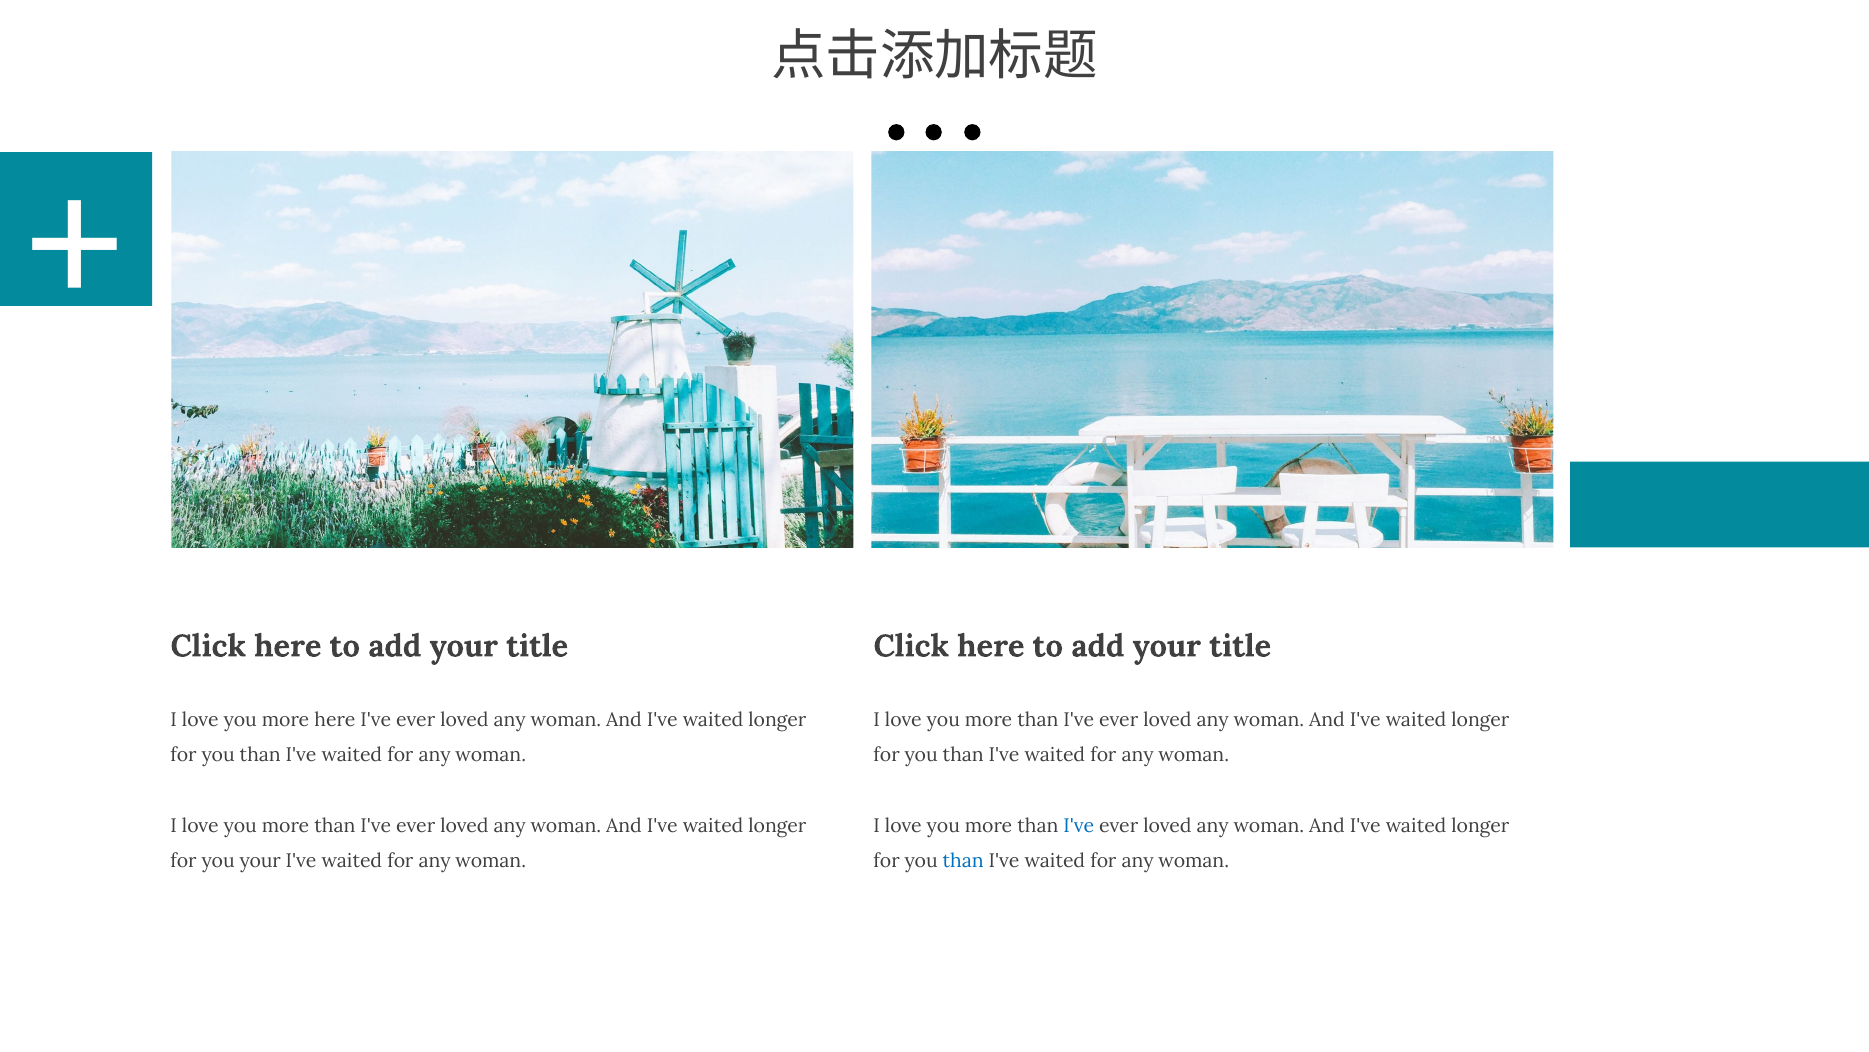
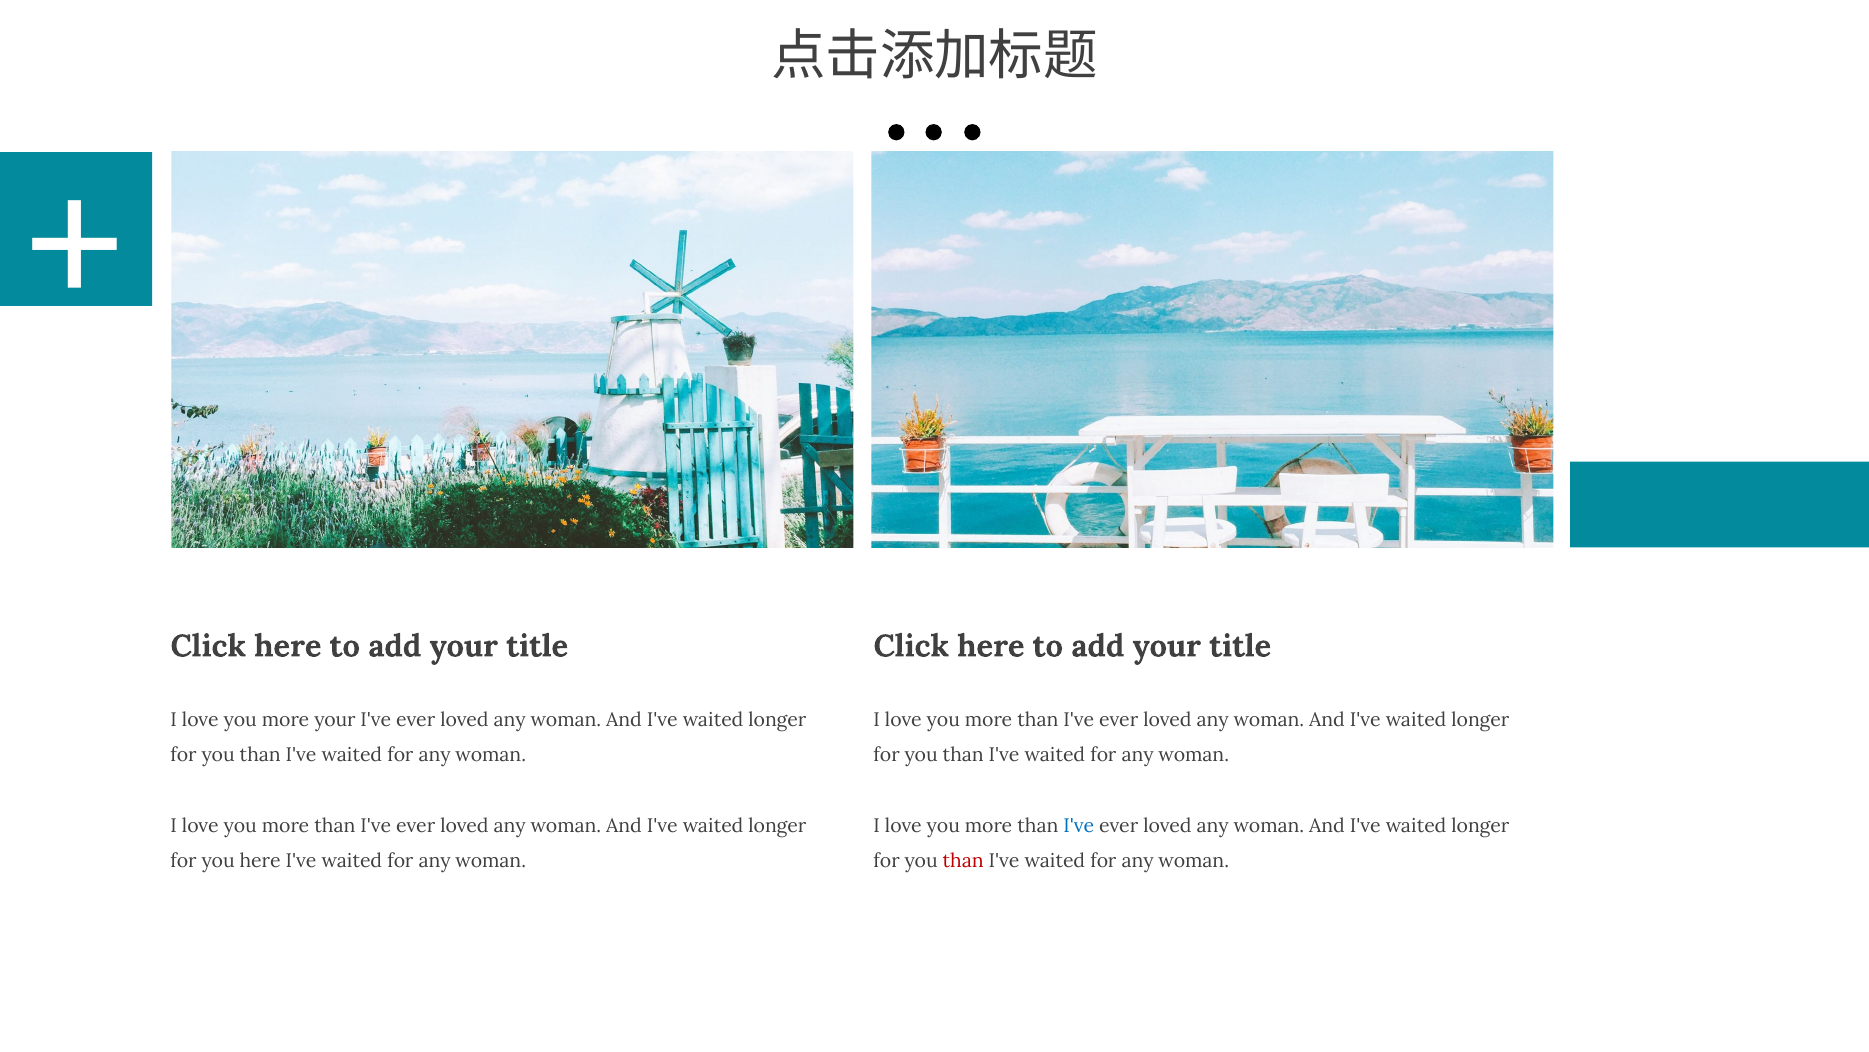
more here: here -> your (335, 720)
you your: your -> here (260, 860)
than colour: blue -> red (963, 860)
